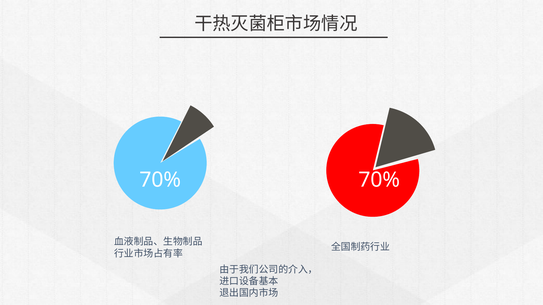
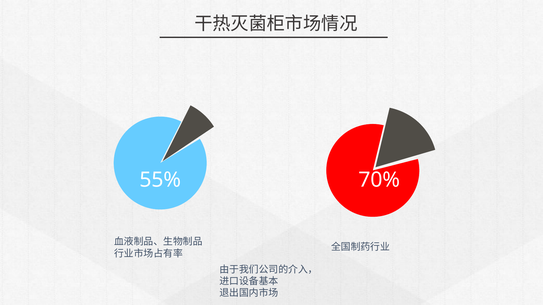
70%: 70% -> 55% (160, 180)
